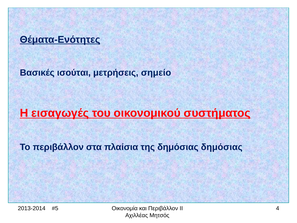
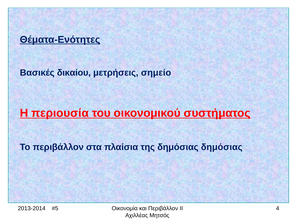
ισούται: ισούται -> δικαίου (74, 73)
εισαγωγές: εισαγωγές -> περιουσία (60, 113)
